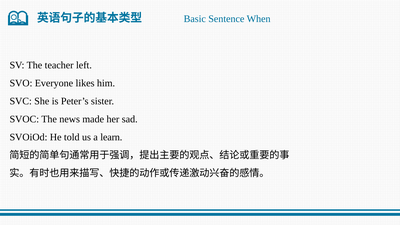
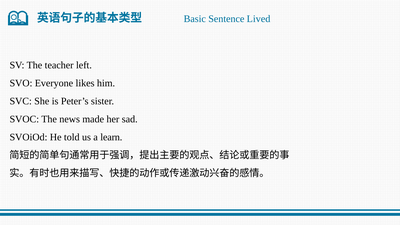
When: When -> Lived (259, 19)
